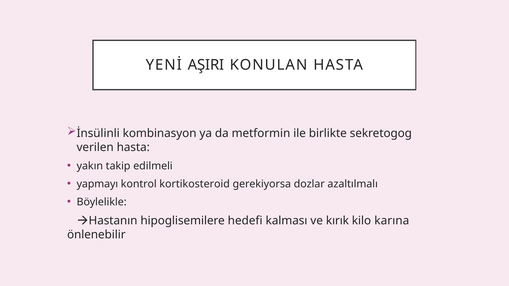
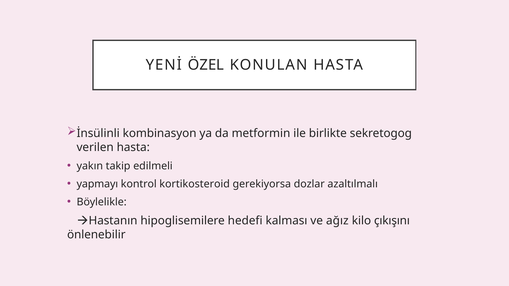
AŞIRI: AŞIRI -> ÖZEL (206, 65)
kırık: kırık -> ağız (337, 221)
karına: karına -> çıkışını (392, 221)
